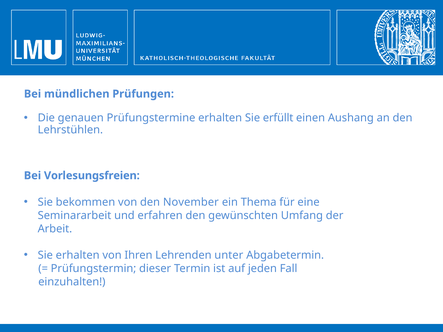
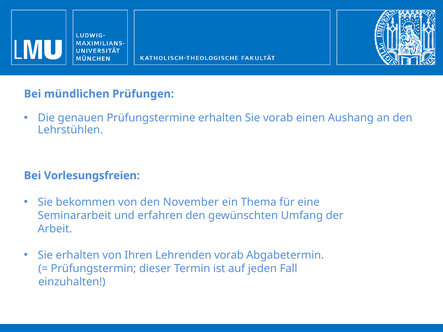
Sie erfüllt: erfüllt -> vorab (278, 118)
Lehrenden unter: unter -> vorab (229, 255)
